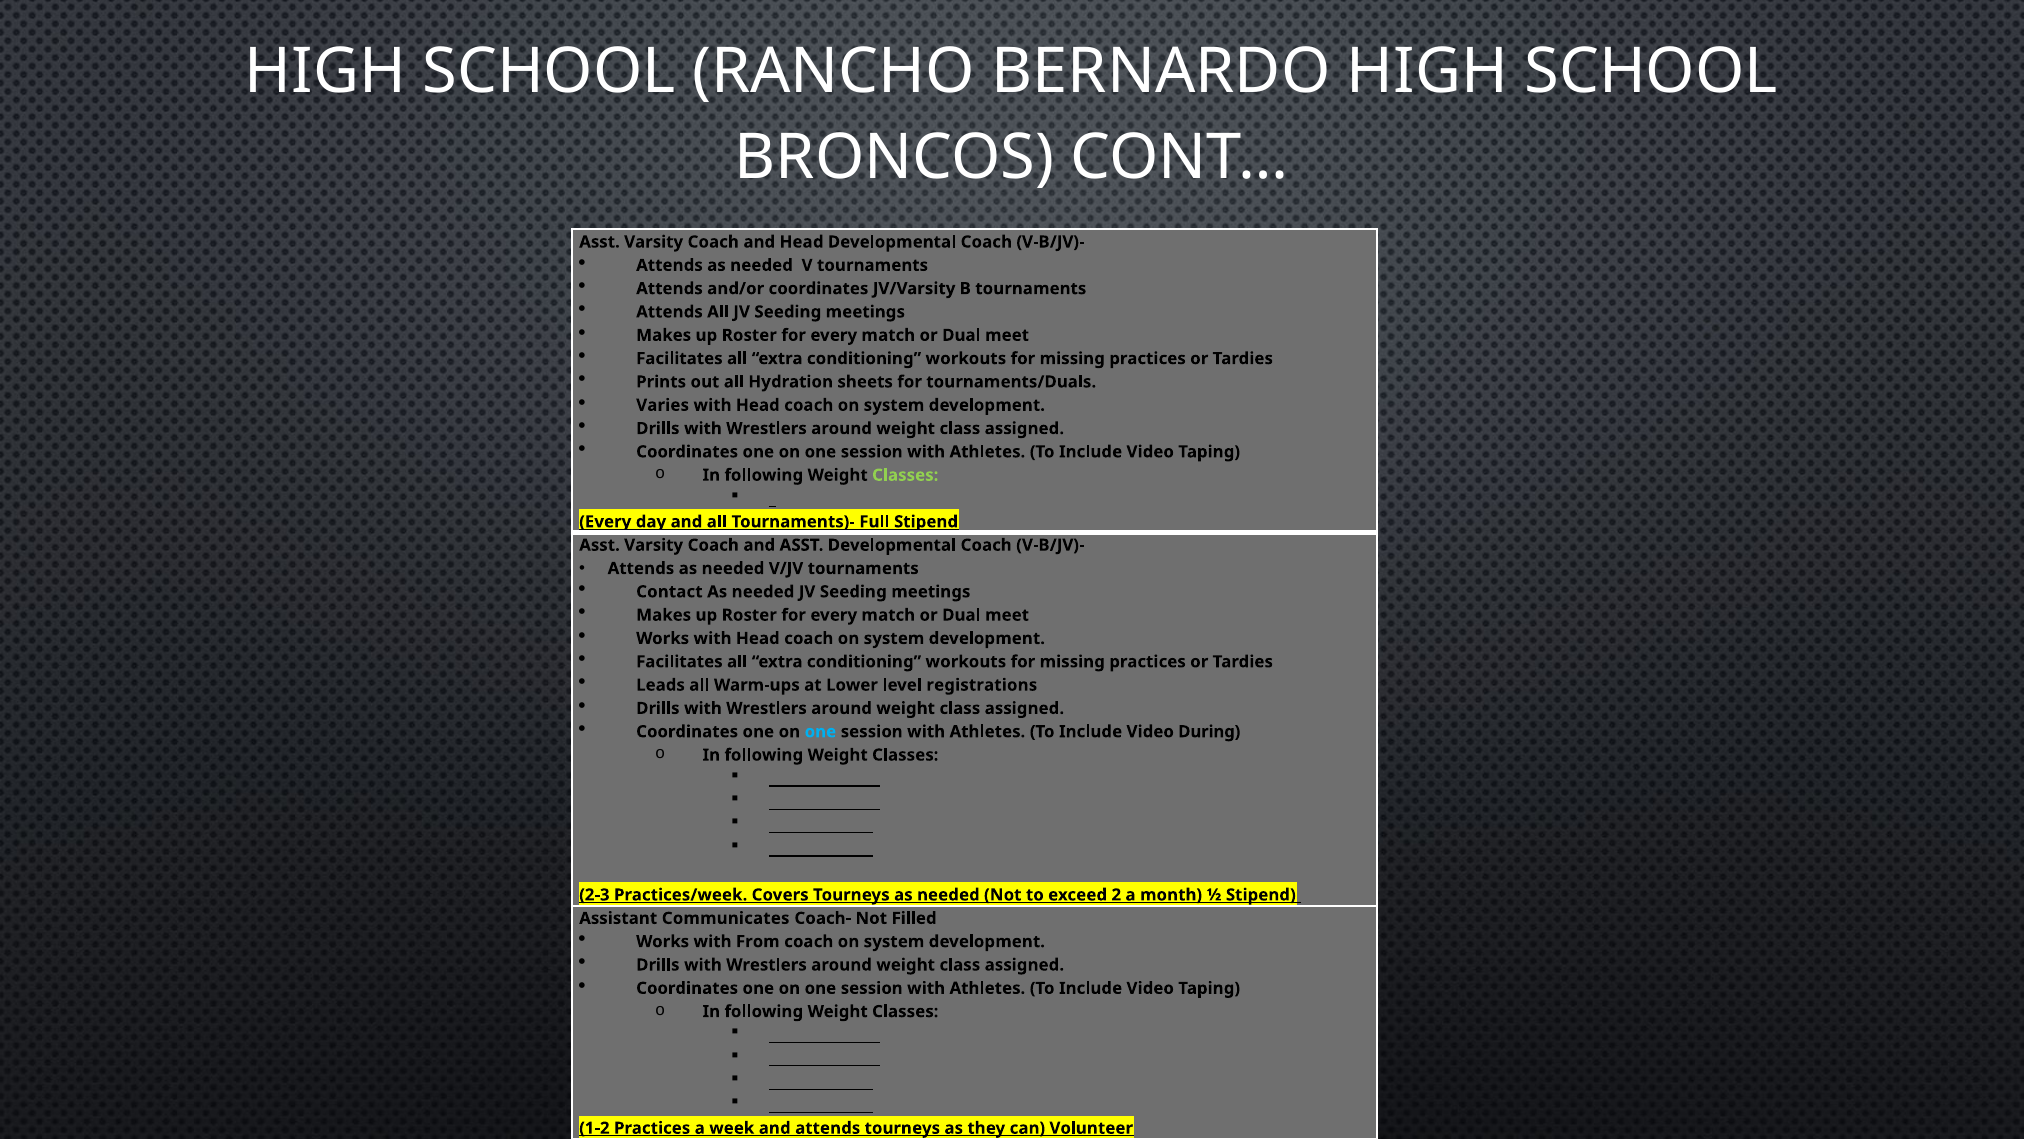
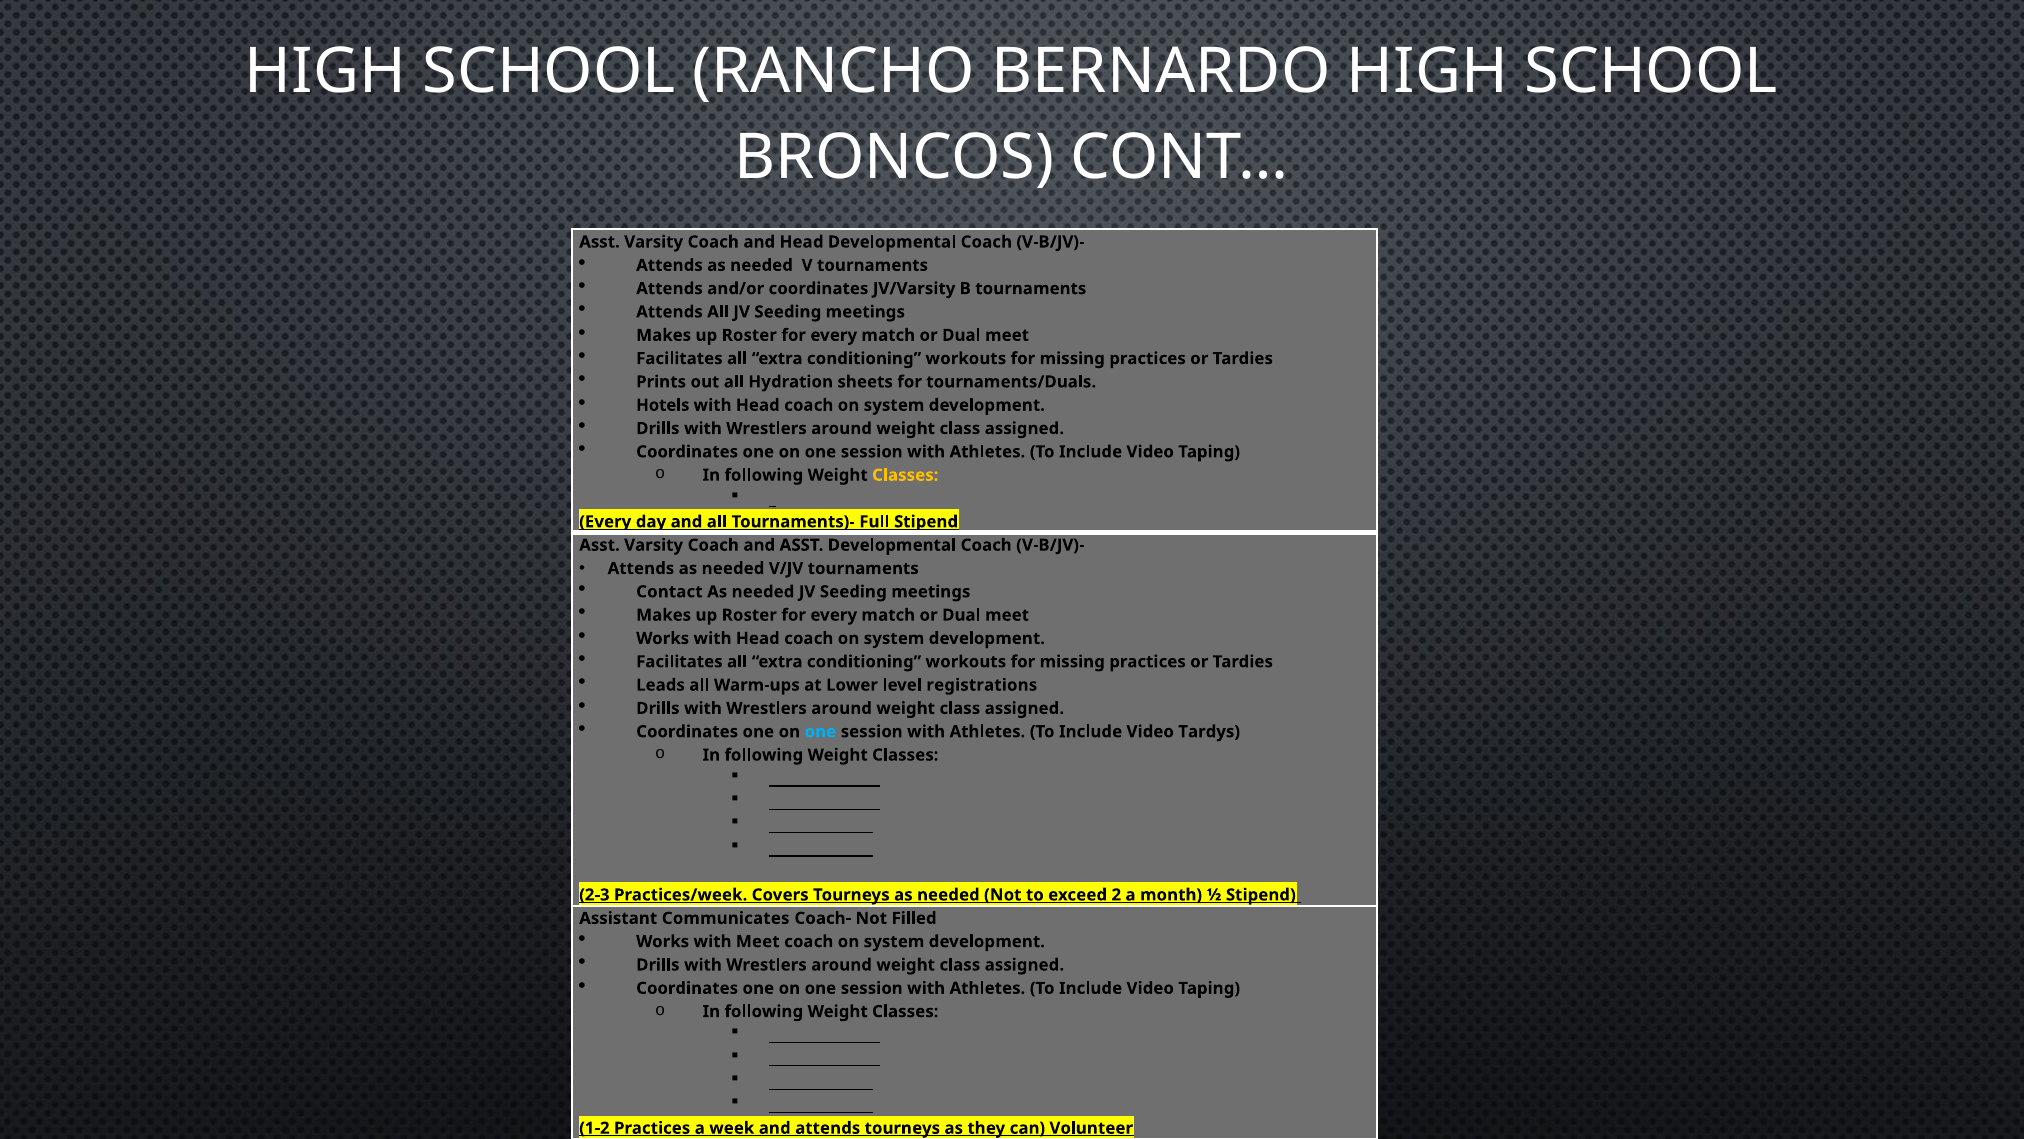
Varies: Varies -> Hotels (663, 405)
Classes colour: light green -> yellow (905, 475)
During: During -> Tardys (1209, 731)
with From: From -> Meet (758, 941)
